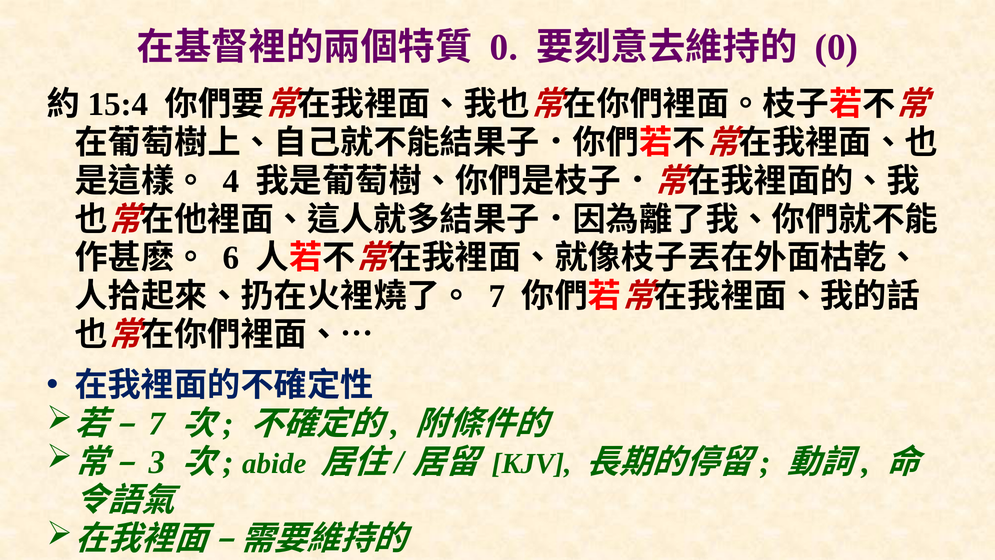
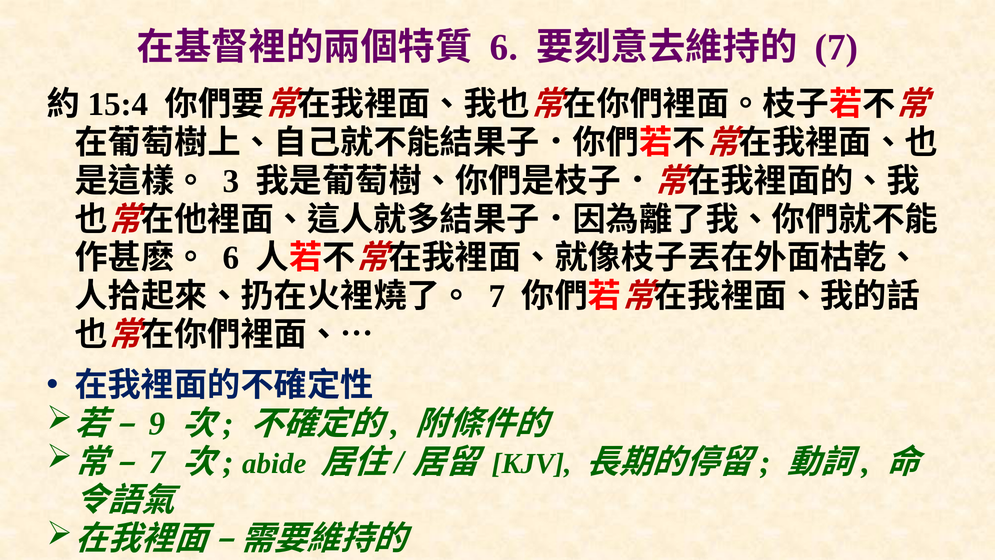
0: 0 -> 6 (504, 47)
0: 0 -> 7 (837, 47)
4: 4 -> 3 (231, 181)
7: 7 -> 9 (157, 424)
3: 3 -> 7 (157, 462)
